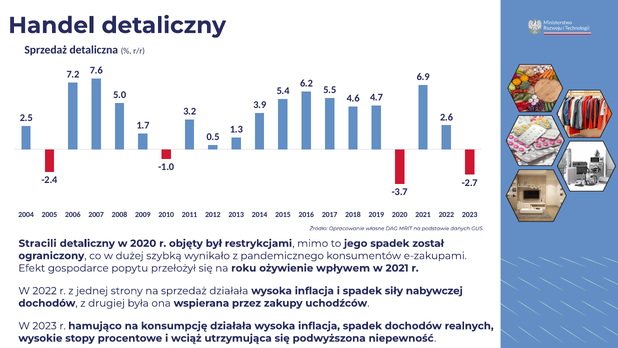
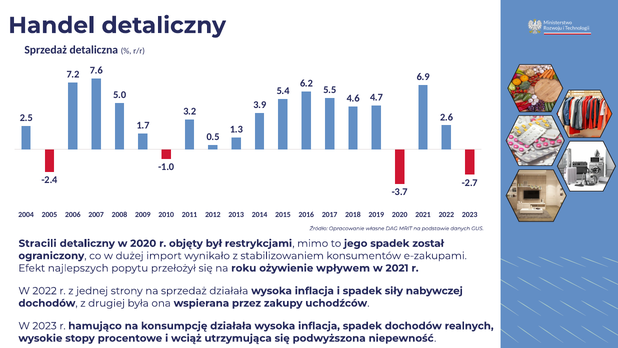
szybką: szybką -> import (164, 256)
pandemicznego: pandemicznego -> stabilizowaniem (282, 256)
gospodarce: gospodarce -> najlepszych (78, 268)
